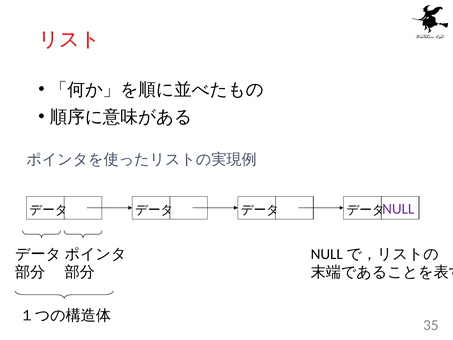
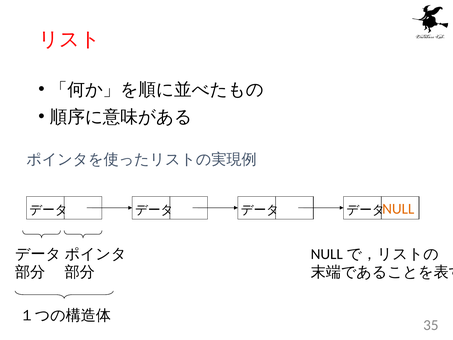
NULL colour: purple -> orange (398, 209)
